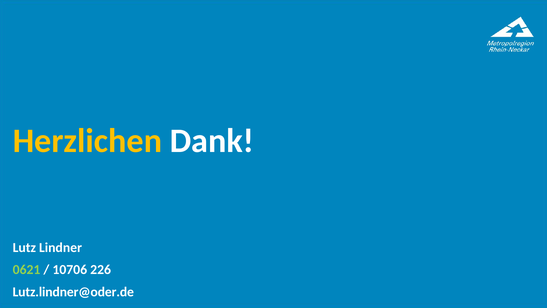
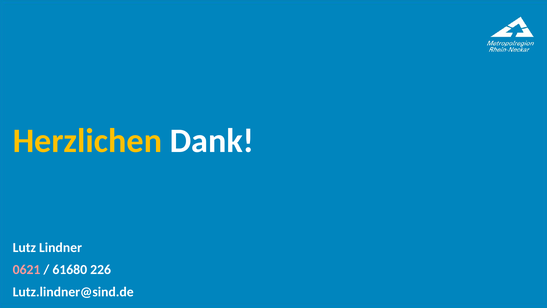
0621 colour: light green -> pink (27, 269)
10706: 10706 -> 61680 (70, 269)
Lutz.lindner@oder.de: Lutz.lindner@oder.de -> Lutz.lindner@sind.de (73, 292)
